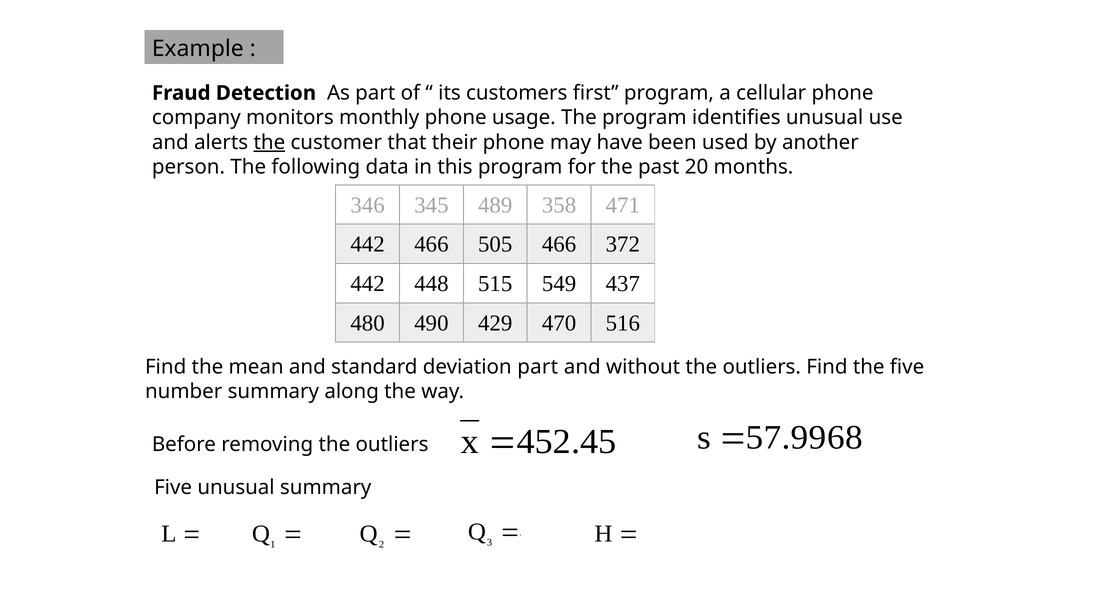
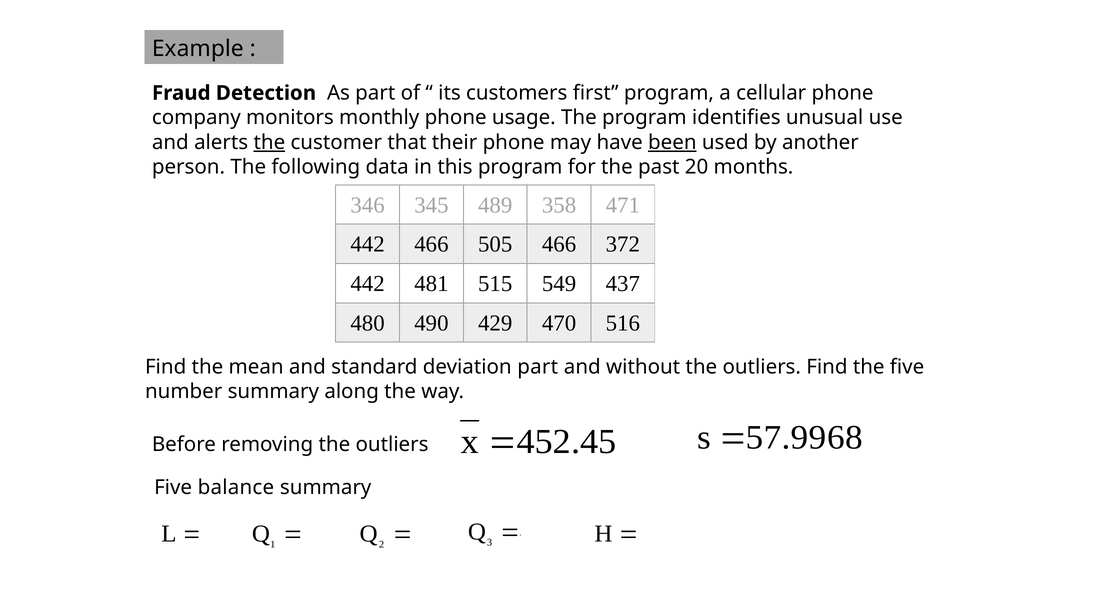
been underline: none -> present (672, 142)
448: 448 -> 481 (431, 284)
Five unusual: unusual -> balance (236, 488)
